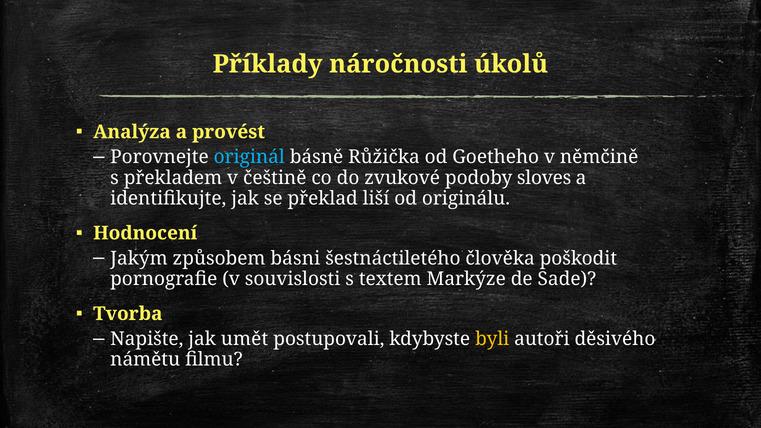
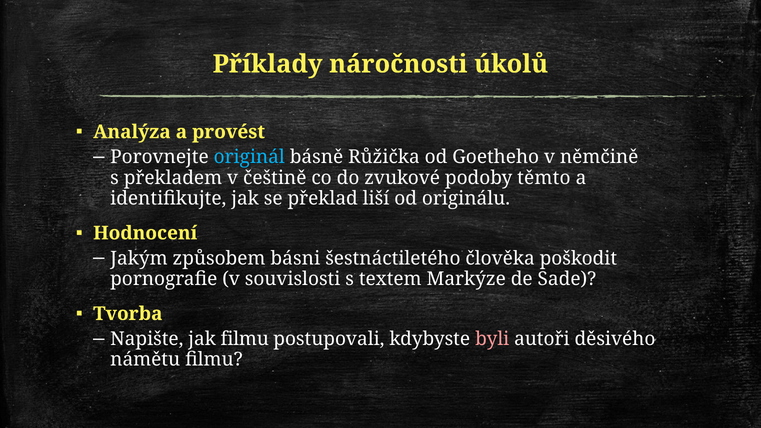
sloves: sloves -> těmto (544, 178)
jak umět: umět -> filmu (245, 339)
byli colour: yellow -> pink (492, 339)
